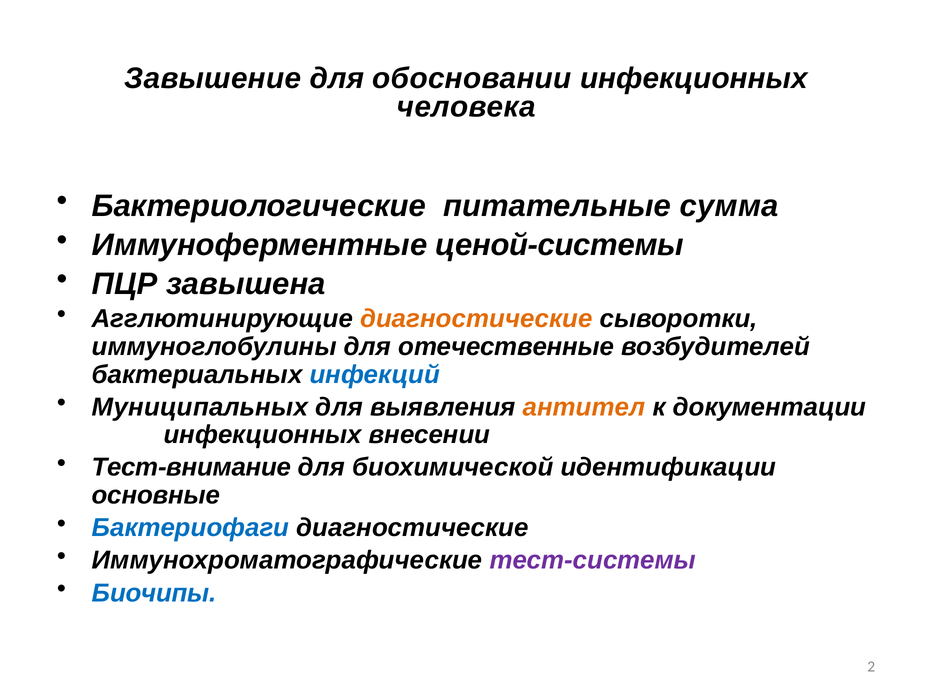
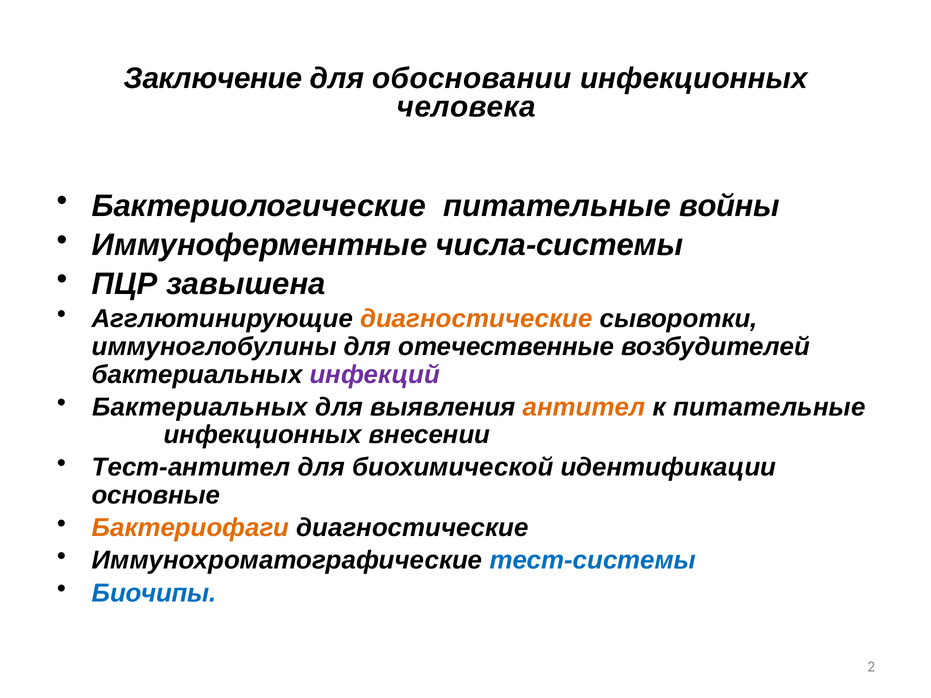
Завышение: Завышение -> Заключение (213, 78)
сумма: сумма -> войны (730, 206)
ценой-системы: ценой-системы -> числа-системы (560, 245)
инфекций colour: blue -> purple (375, 375)
Муниципальных: Муниципальных -> Бактериальных (200, 407)
к документации: документации -> питательные (769, 407)
Тест-внимание: Тест-внимание -> Тест-антител (191, 468)
Бактериофаги colour: blue -> orange (190, 528)
тест-системы colour: purple -> blue (593, 561)
